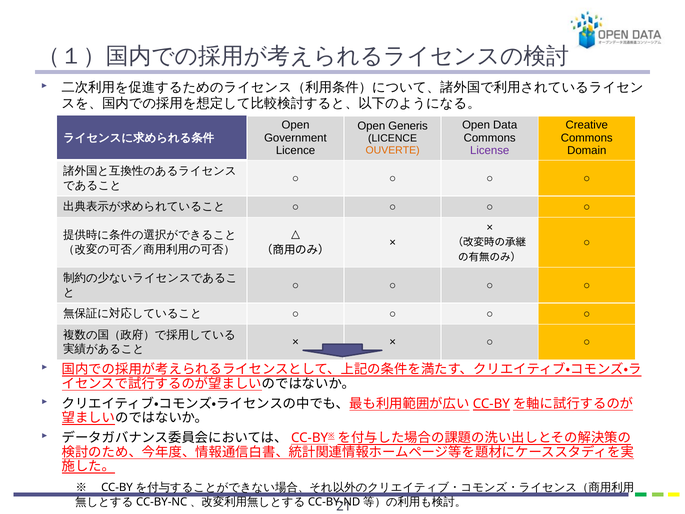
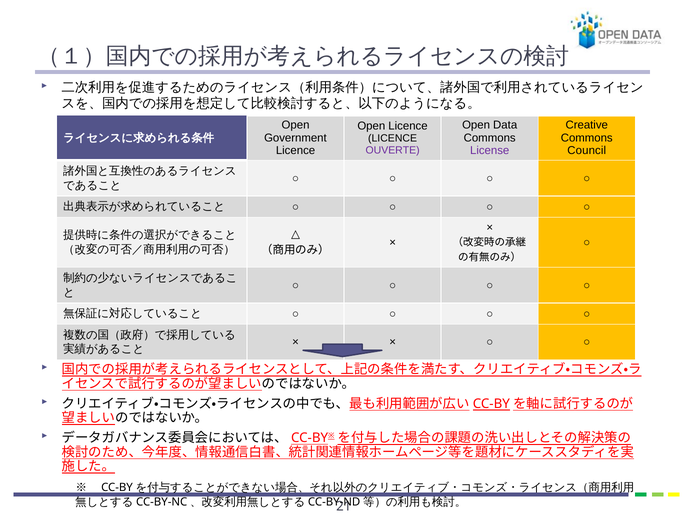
Open Generis: Generis -> Licence (408, 126)
OUVERTE colour: orange -> purple (393, 150)
Domain: Domain -> Council (587, 151)
